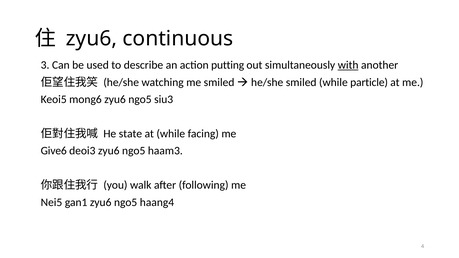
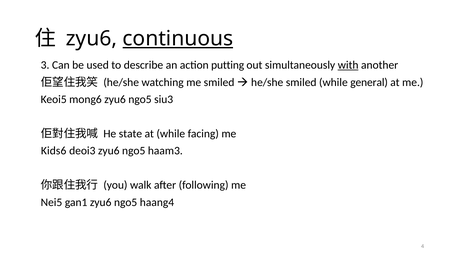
continuous underline: none -> present (178, 39)
particle: particle -> general (369, 82)
Give6: Give6 -> Kids6 (54, 151)
